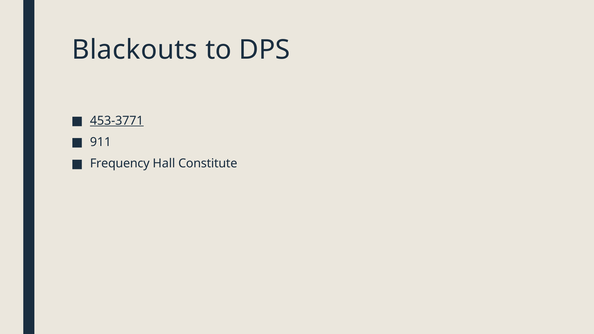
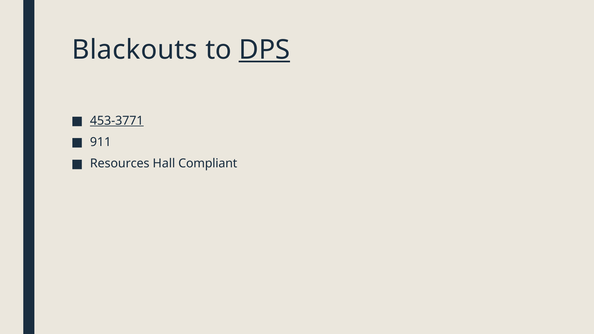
DPS underline: none -> present (264, 50)
Frequency: Frequency -> Resources (120, 163)
Constitute: Constitute -> Compliant (208, 163)
